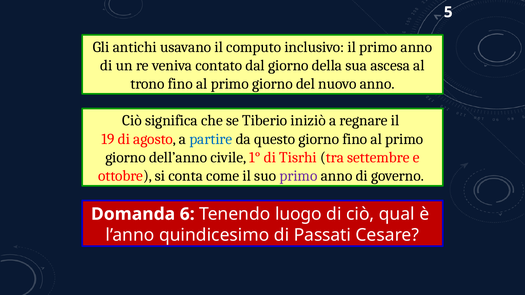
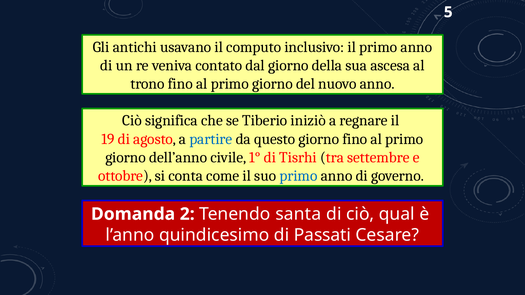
primo colour: purple -> blue (298, 176)
6: 6 -> 2 (187, 214)
luogo: luogo -> santa (298, 214)
